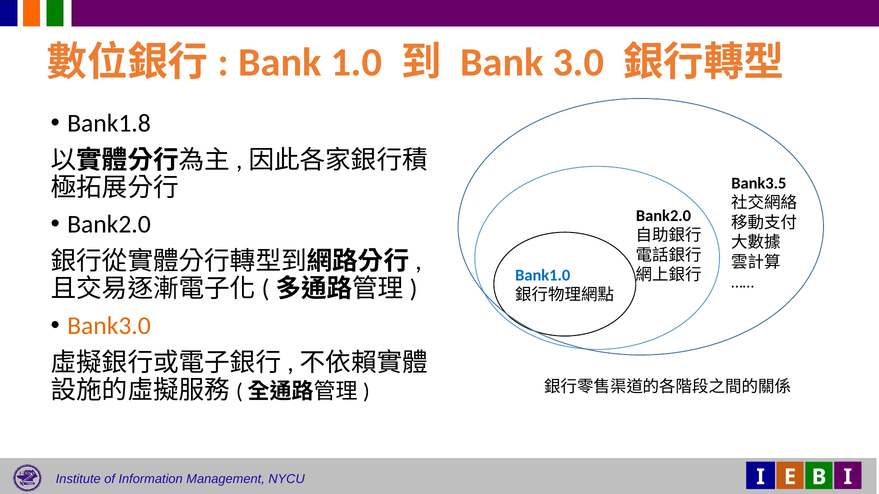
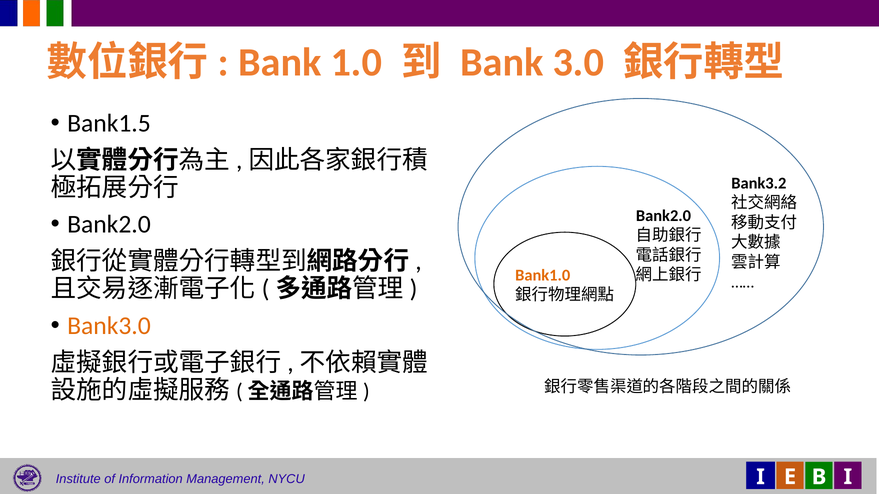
Bank1.8: Bank1.8 -> Bank1.5 (109, 123)
Bank3.5: Bank3.5 -> Bank3.2 (759, 183)
Bank1.0 colour: blue -> orange (543, 275)
